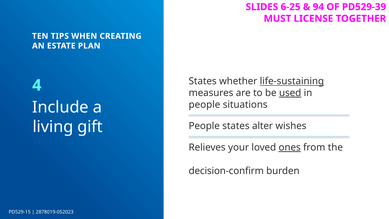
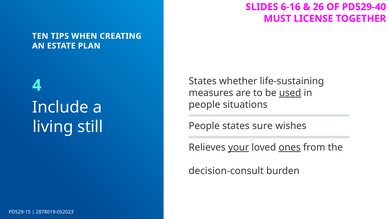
6-25: 6-25 -> 6-16 (291, 7)
94: 94 -> 26 (318, 7)
PD529-39: PD529-39 -> PD529-40 (364, 7)
life-sustaining underline: present -> none (292, 81)
gift: gift -> still (90, 127)
alter: alter -> sure (262, 126)
your underline: none -> present (239, 147)
decision-confirm: decision-confirm -> decision-consult (226, 171)
